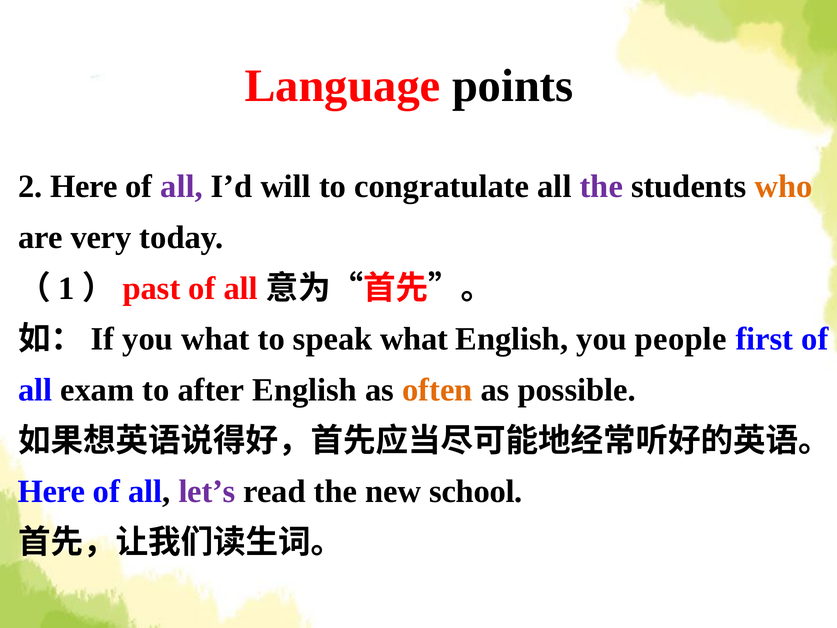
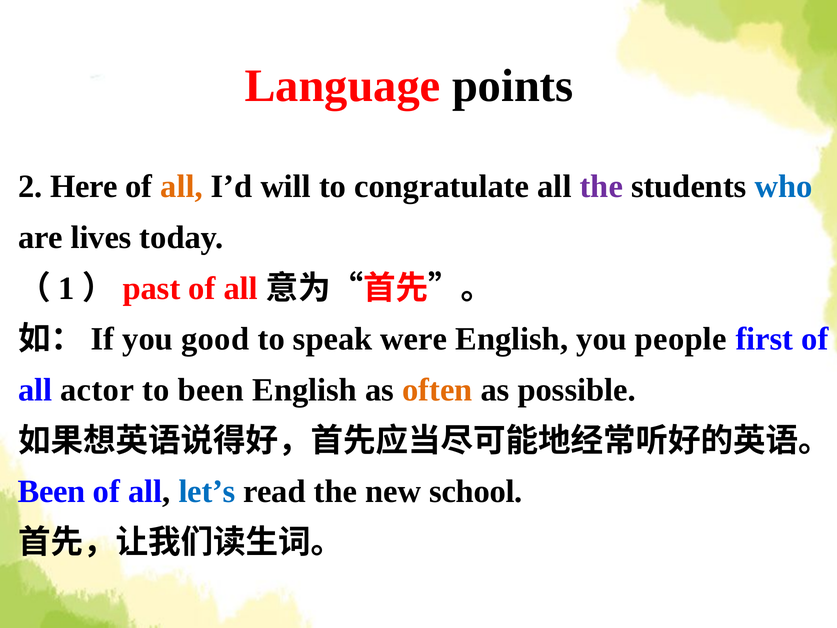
all colour: purple -> orange (182, 187)
who colour: orange -> blue (784, 187)
very: very -> lives (101, 237)
you what: what -> good (215, 339)
speak what: what -> were (414, 339)
exam: exam -> actor (97, 390)
to after: after -> been (211, 390)
Here: Here -> Been (52, 491)
let’s colour: purple -> blue (207, 491)
